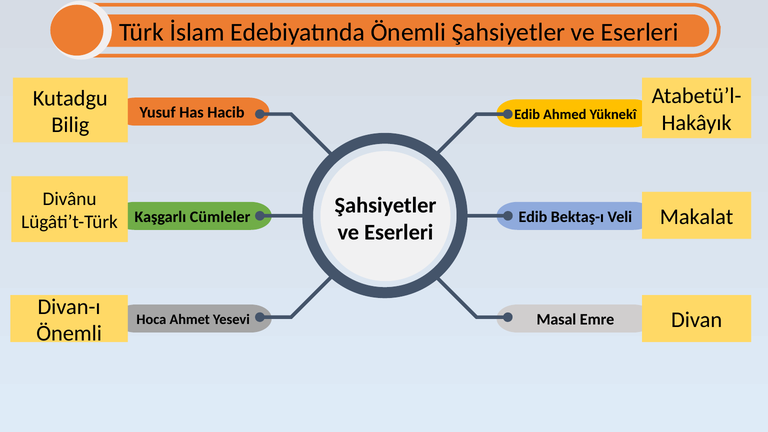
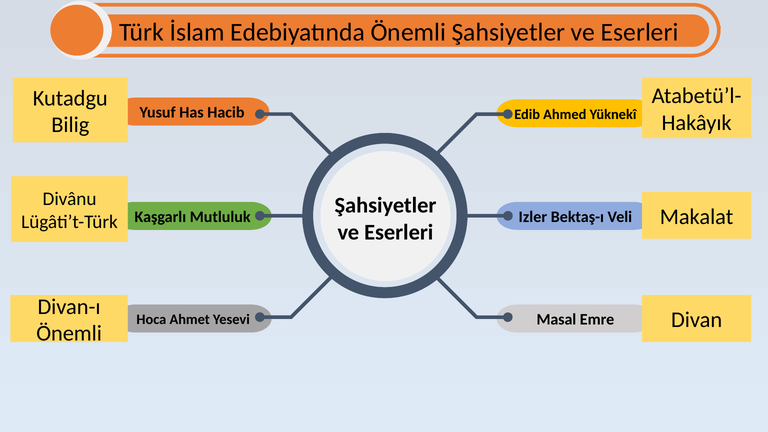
Cümleler: Cümleler -> Mutluluk (220, 217)
Edib: Edib -> Izler (533, 217)
